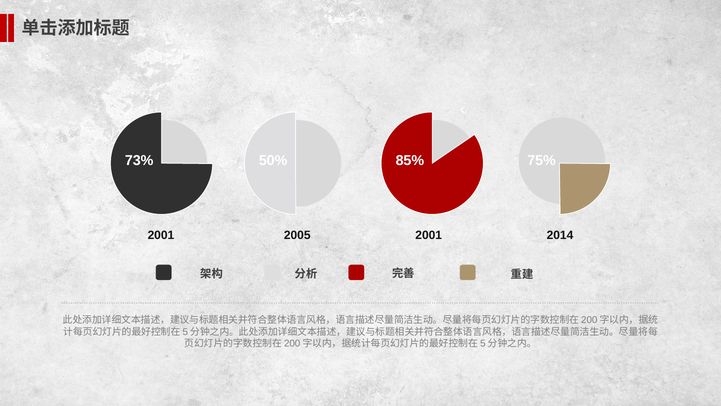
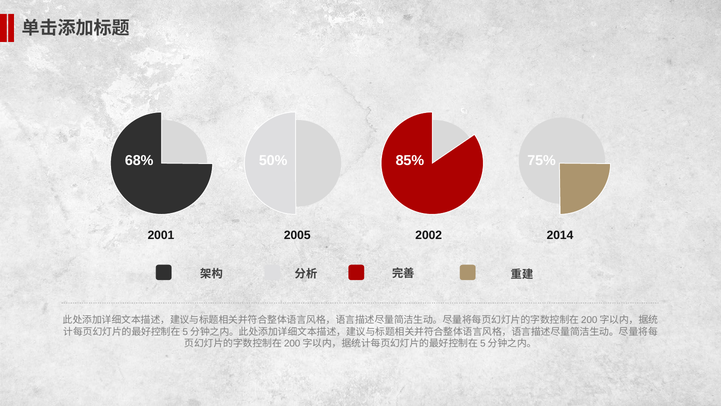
73%: 73% -> 68% (139, 160)
2005 2001: 2001 -> 2002 (429, 235)
